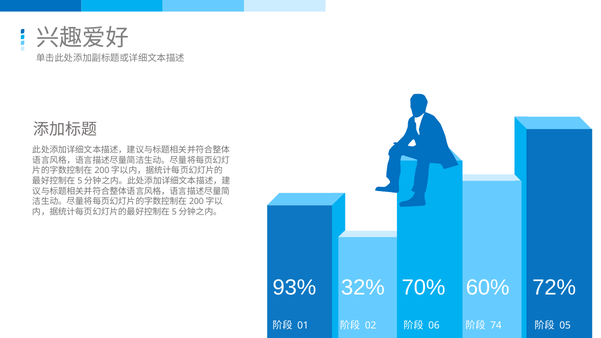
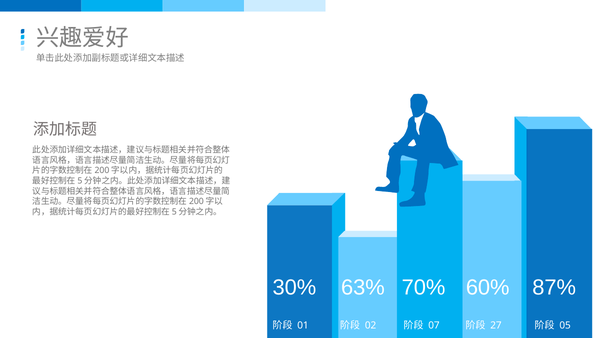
93%: 93% -> 30% (294, 287)
32%: 32% -> 63% (363, 287)
72%: 72% -> 87% (554, 287)
06: 06 -> 07 (434, 325)
74: 74 -> 27 (496, 325)
